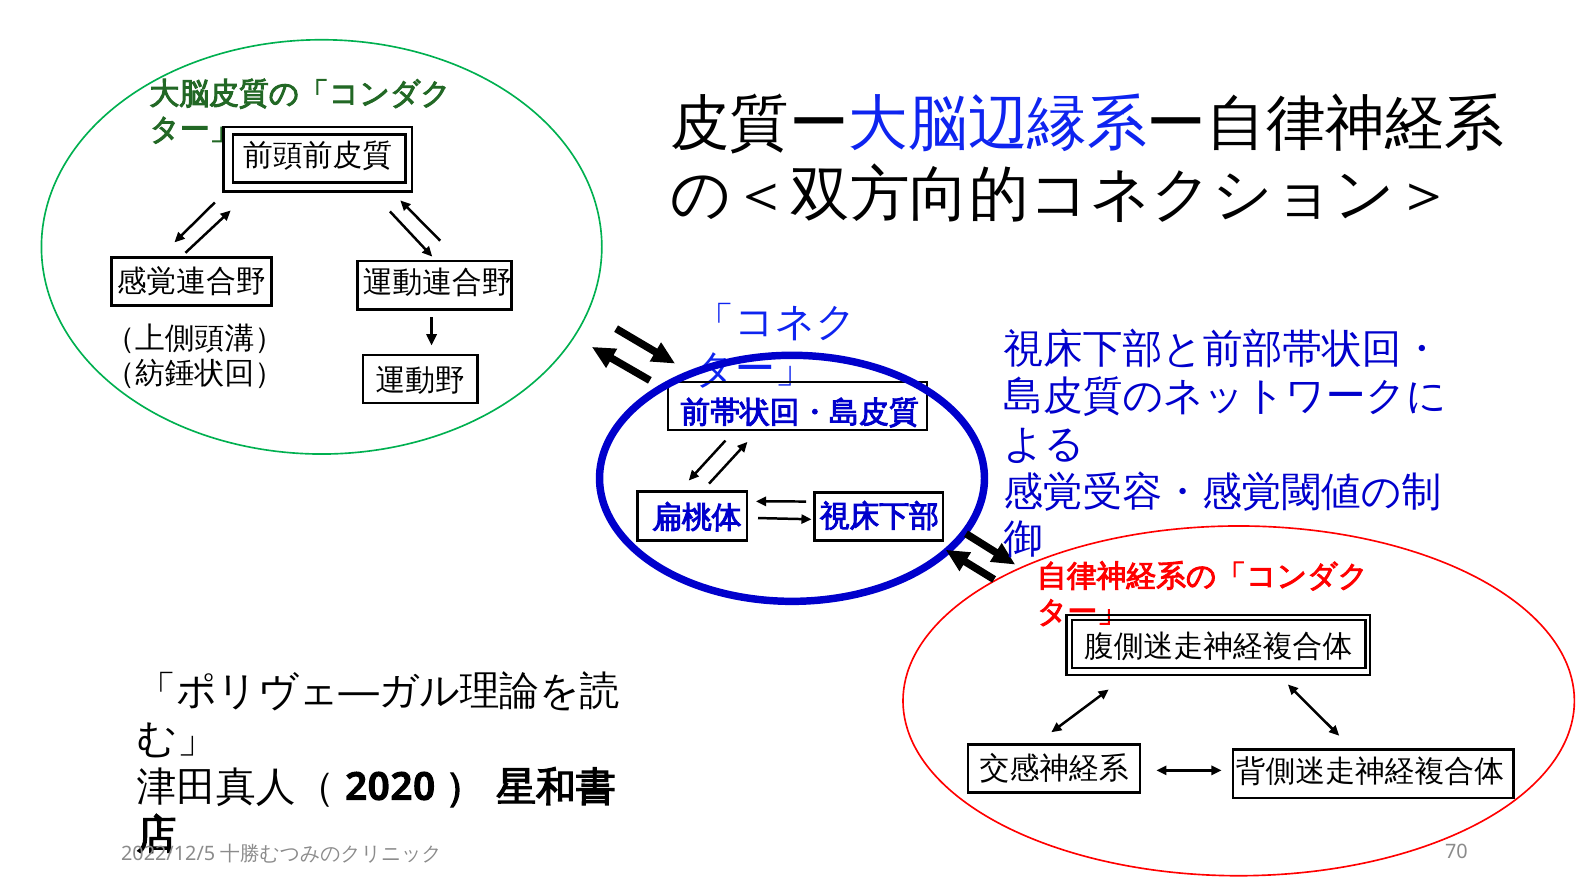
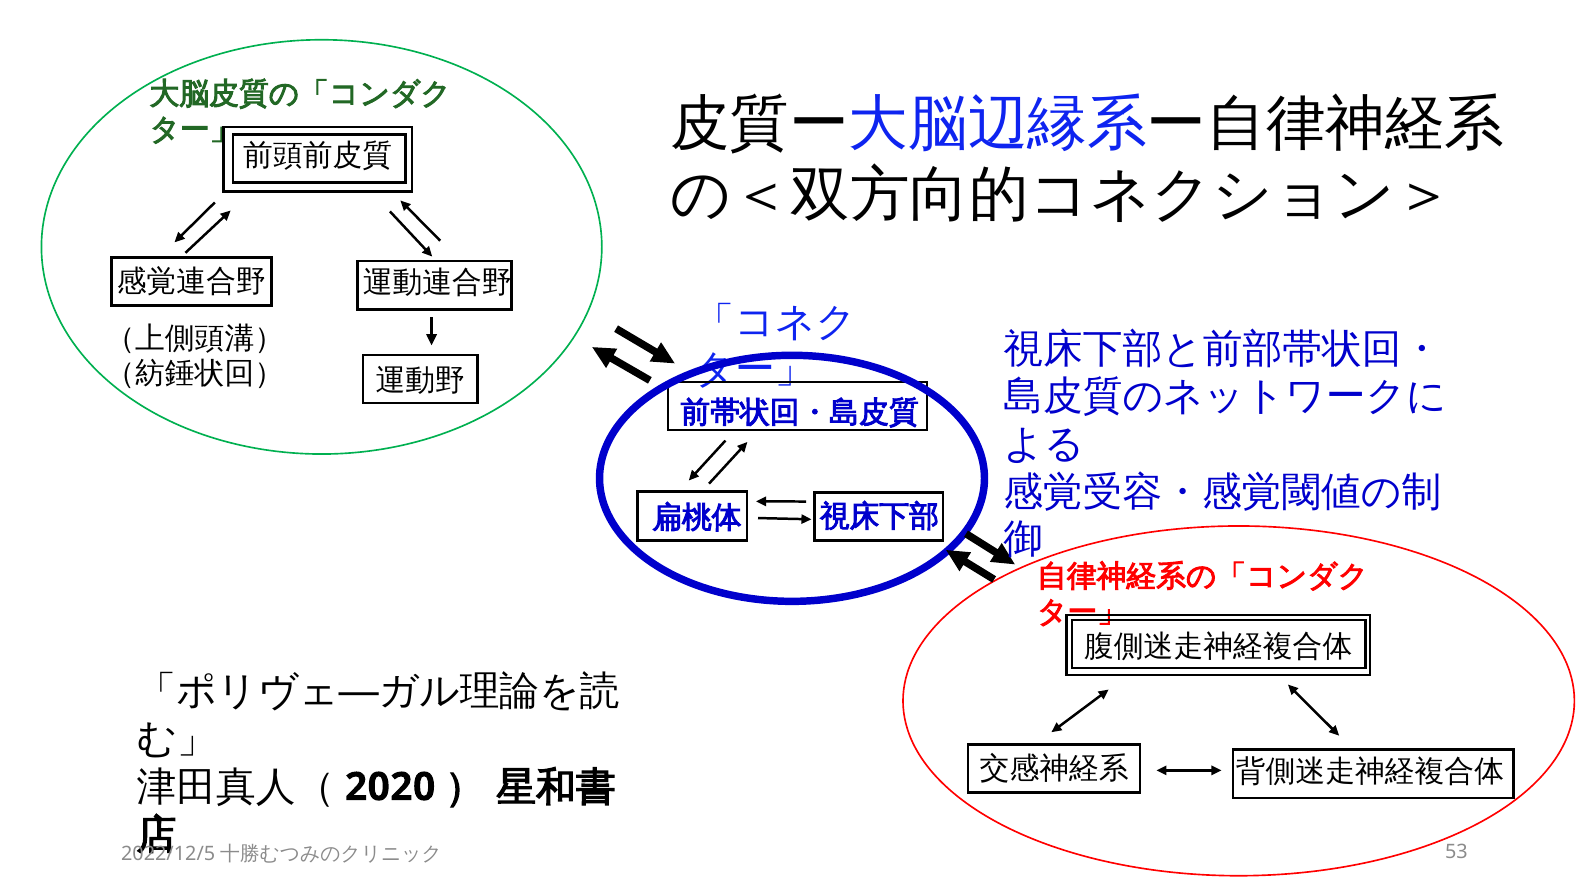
70: 70 -> 53 (1456, 852)
